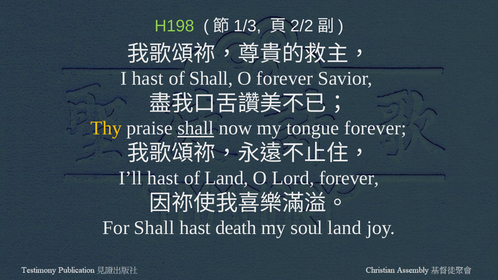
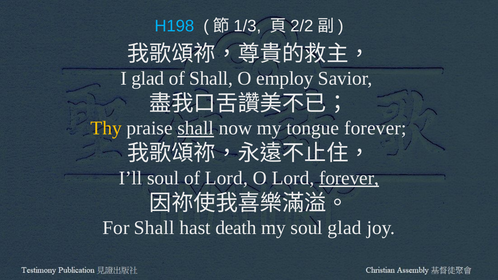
H198 colour: light green -> light blue (174, 26)
I hast: hast -> glad (148, 79)
O forever: forever -> employ (285, 79)
I’ll hast: hast -> soul (163, 178)
of Land: Land -> Lord (226, 178)
forever underline: none -> present (349, 178)
soul land: land -> glad (345, 228)
